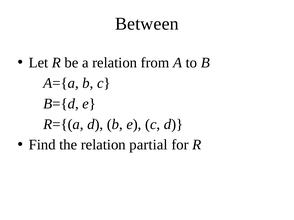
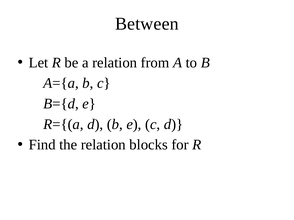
partial: partial -> blocks (149, 145)
